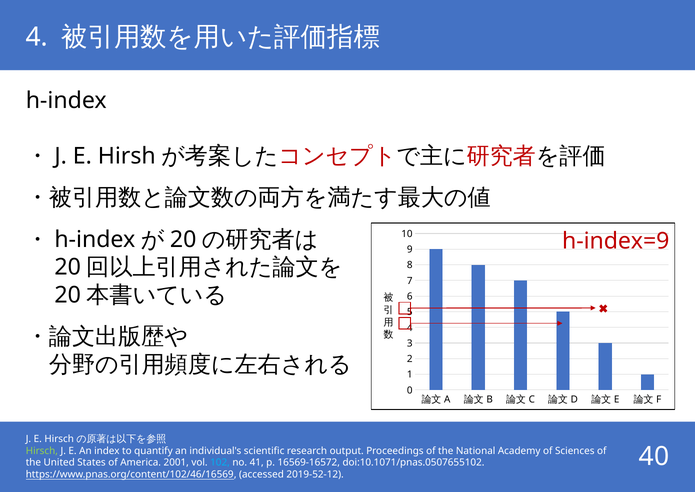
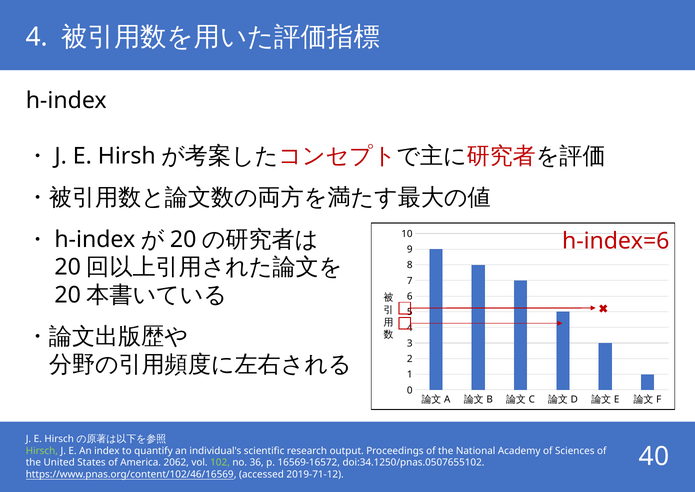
h-index=9: h-index=9 -> h-index=6 (616, 241)
2001: 2001 -> 2062 (176, 462)
102 colour: light blue -> light green (220, 462)
41: 41 -> 36 (257, 462)
doi:10.1071/pnas.0507655102: doi:10.1071/pnas.0507655102 -> doi:34.1250/pnas.0507655102 (413, 462)
2019-52-12: 2019-52-12 -> 2019-71-12 (315, 474)
